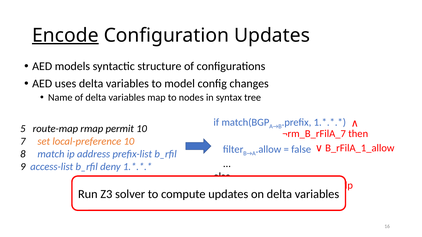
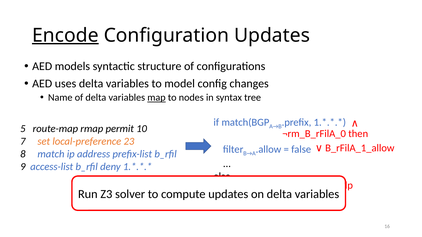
map underline: none -> present (157, 98)
¬rm_B_rFilA_7: ¬rm_B_rFilA_7 -> ¬rm_B_rFilA_0 (314, 134)
local-preference 10: 10 -> 23 (129, 141)
